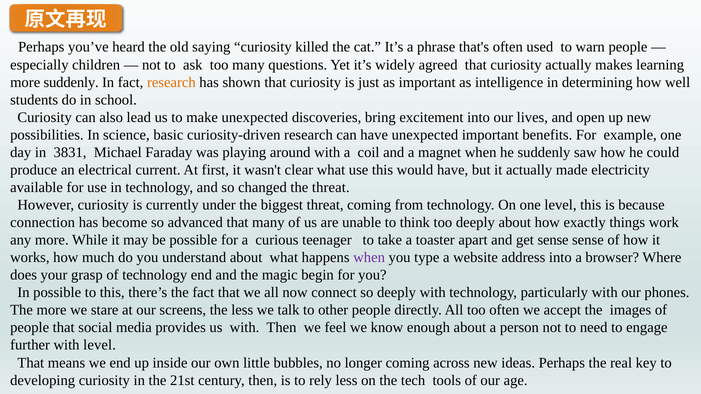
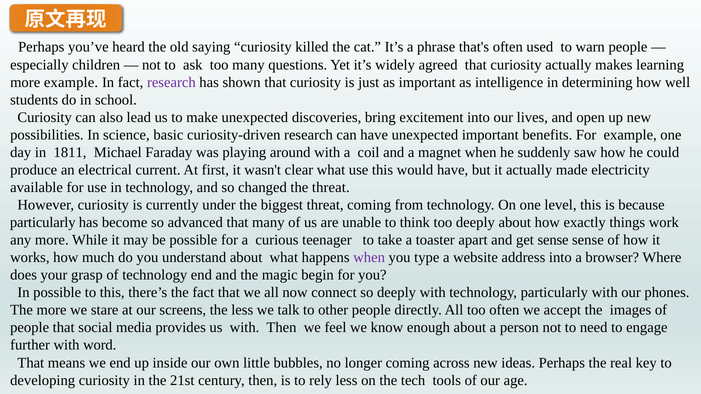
more suddenly: suddenly -> example (71, 82)
research colour: orange -> purple (171, 82)
3831: 3831 -> 1811 (70, 153)
connection: connection -> particularly (43, 223)
with level: level -> word (100, 345)
